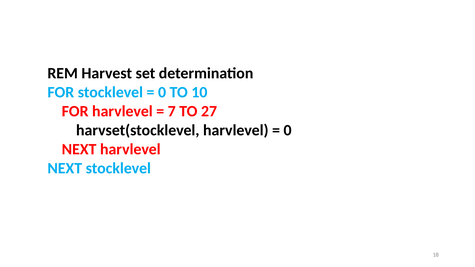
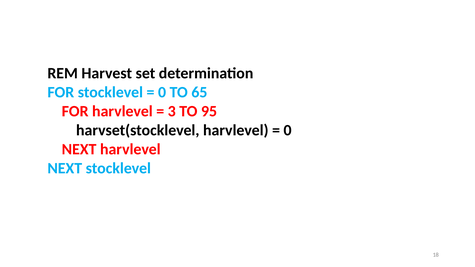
10: 10 -> 65 (199, 92)
7: 7 -> 3 (172, 111)
27: 27 -> 95 (209, 111)
